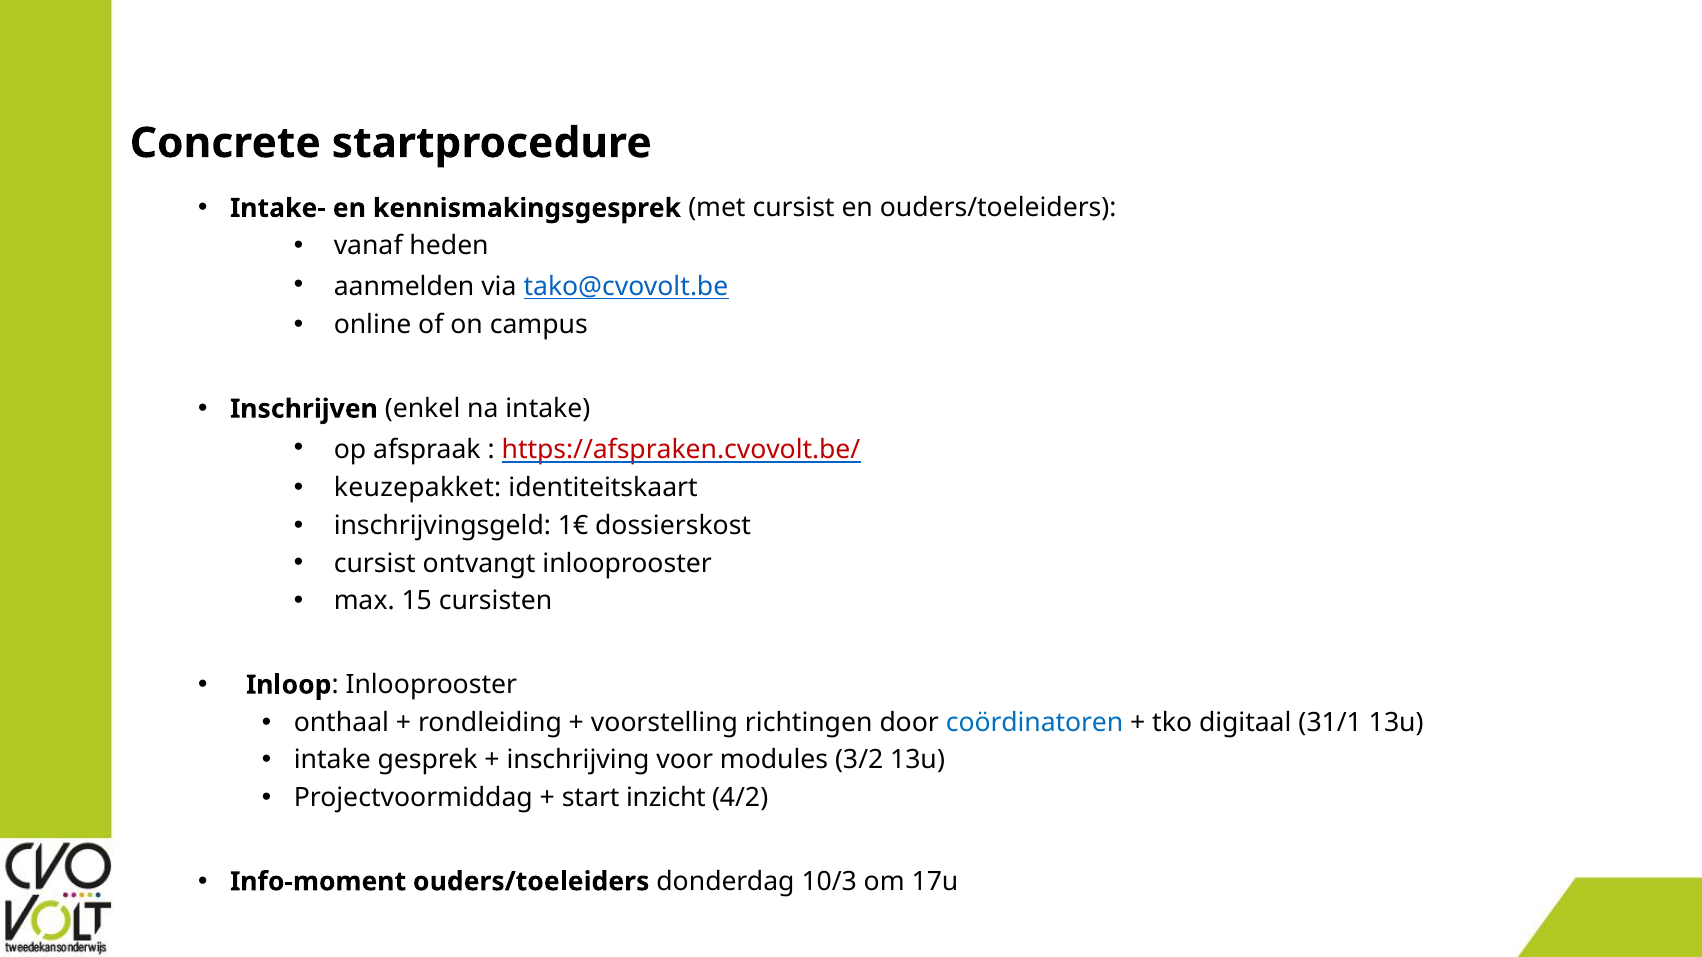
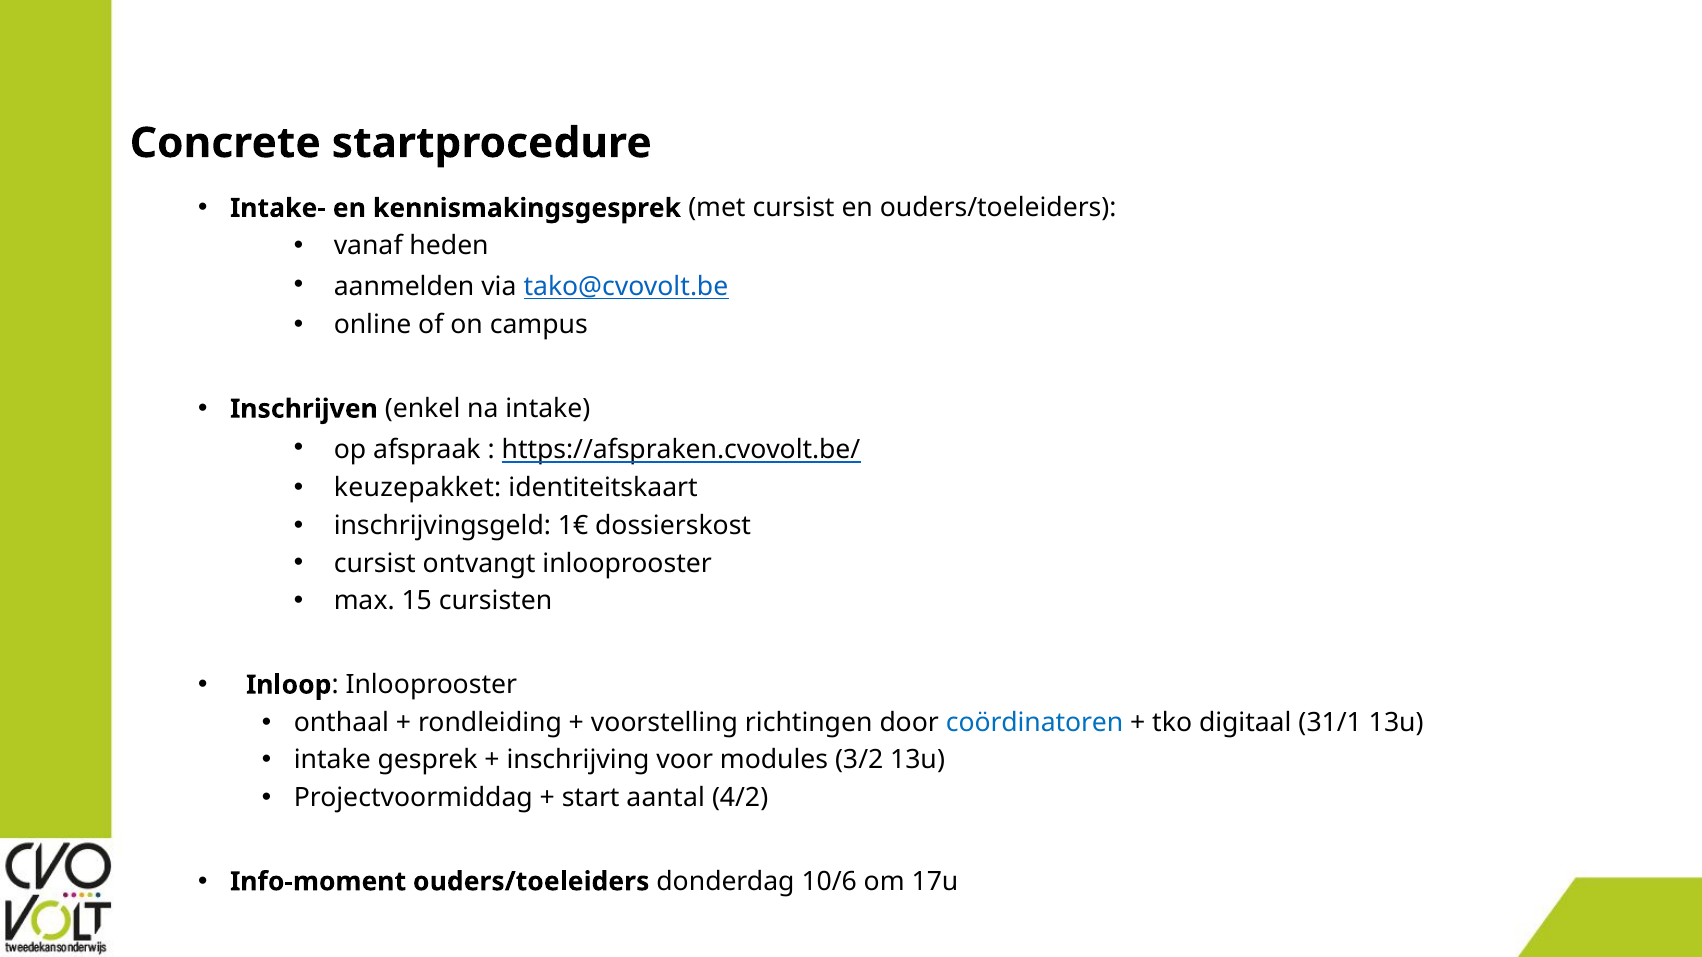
https://afspraken.cvovolt.be/ colour: red -> black (681, 450)
inzicht: inzicht -> aantal (666, 798)
10/3: 10/3 -> 10/6 (829, 882)
